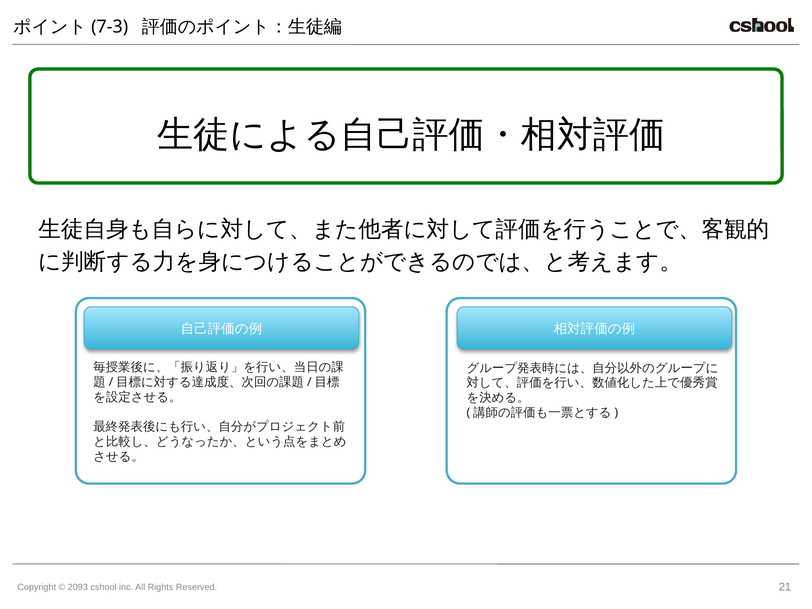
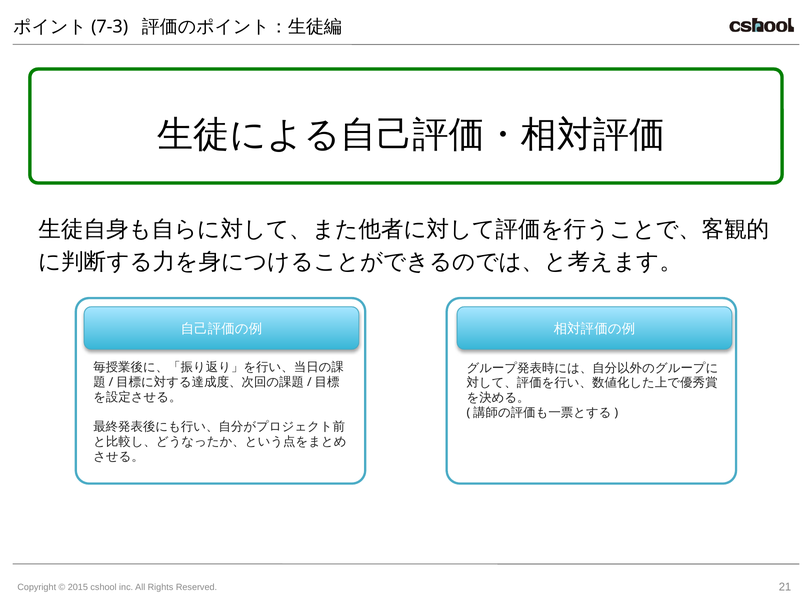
2093: 2093 -> 2015 (78, 587)
